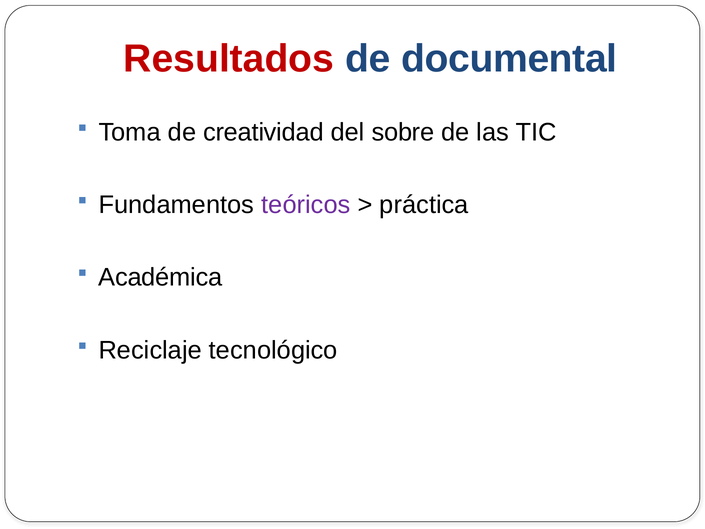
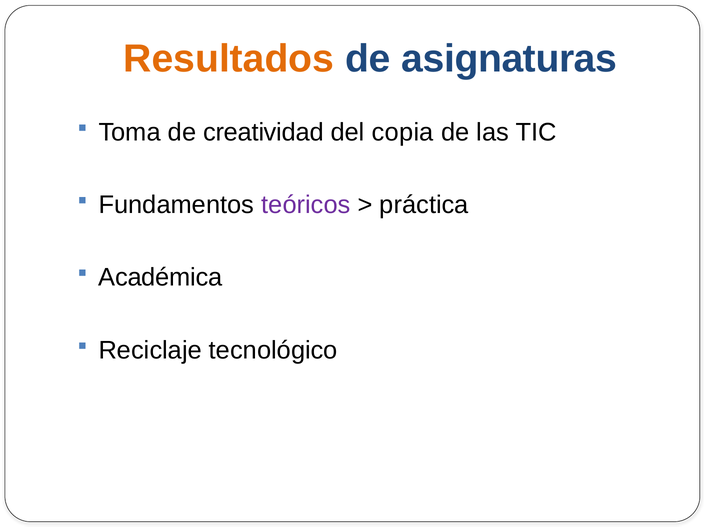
Resultados colour: red -> orange (229, 59)
documental: documental -> asignaturas (509, 59)
sobre: sobre -> copia (403, 132)
